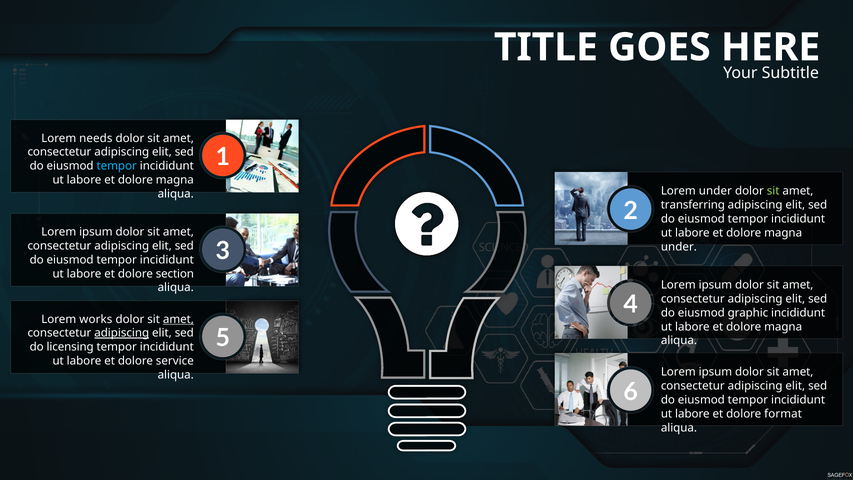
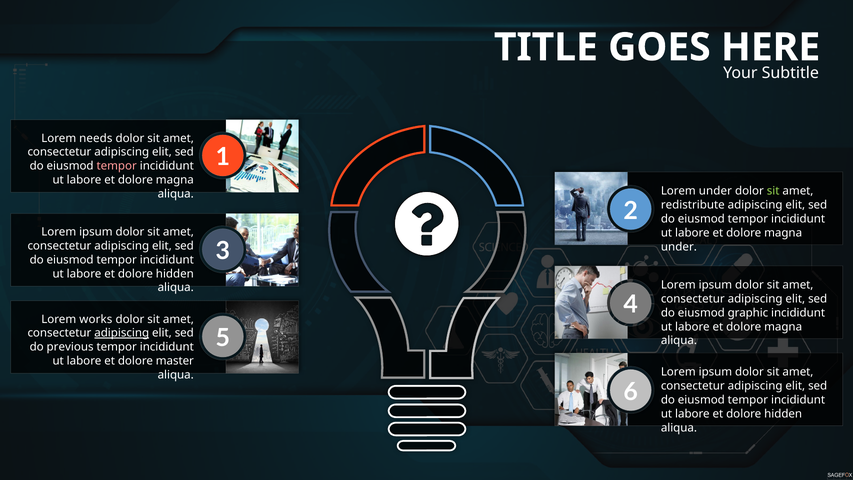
tempor colour: light blue -> pink (117, 166)
transferring: transferring -> redistribute (693, 205)
section: section -> hidden (175, 274)
amet underline: present -> none (178, 319)
licensing: licensing -> previous (70, 347)
service: service -> master (175, 361)
format: format -> hidden (783, 414)
